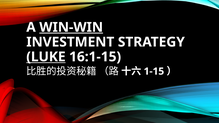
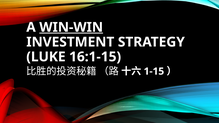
LUKE underline: present -> none (46, 57)
